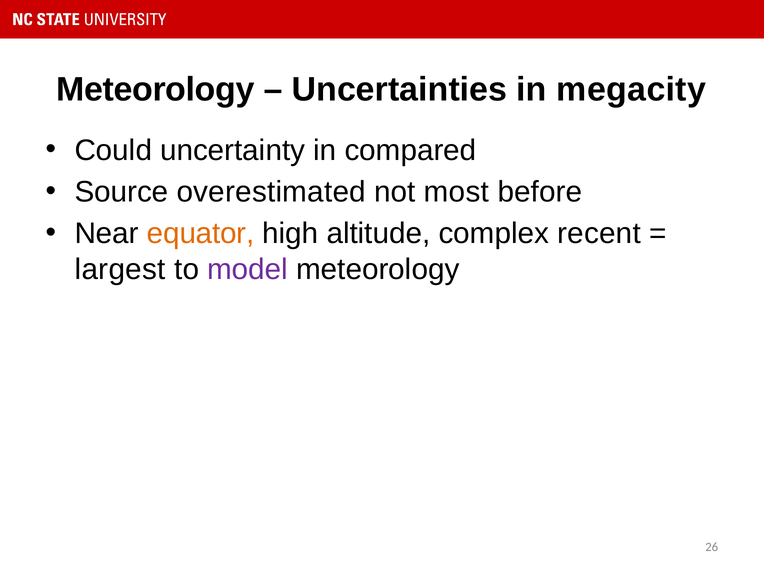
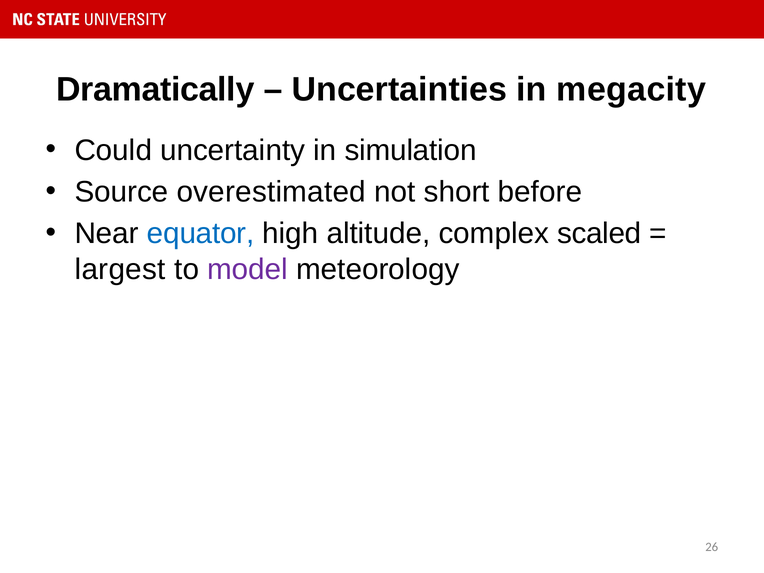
Meteorology: Meteorology -> Dramatically (155, 89)
compared: compared -> simulation (411, 150)
most: most -> short (457, 192)
equator colour: orange -> blue (201, 234)
recent: recent -> scaled (599, 234)
